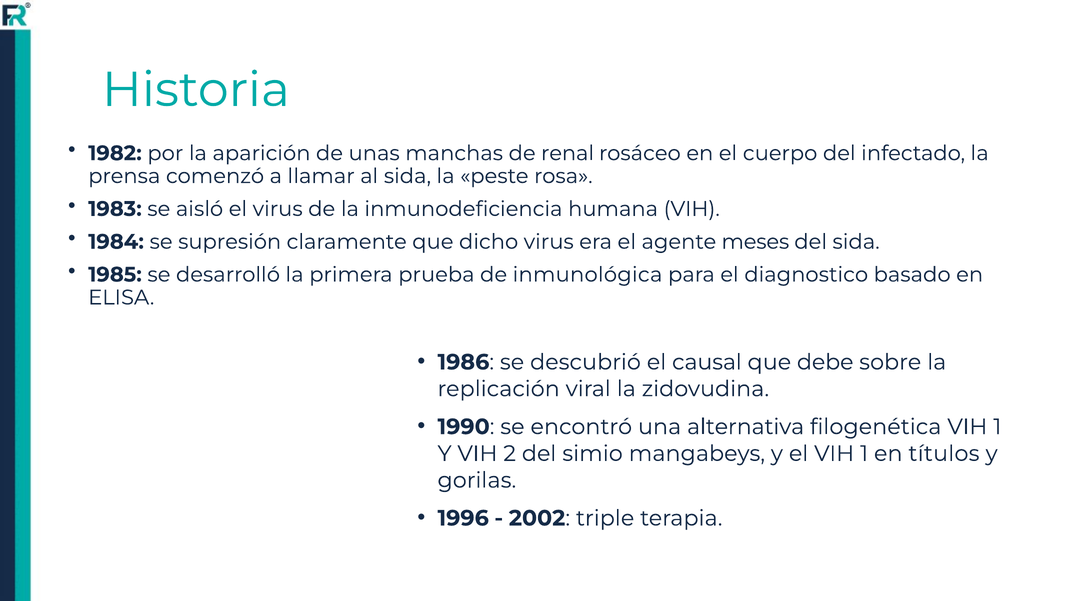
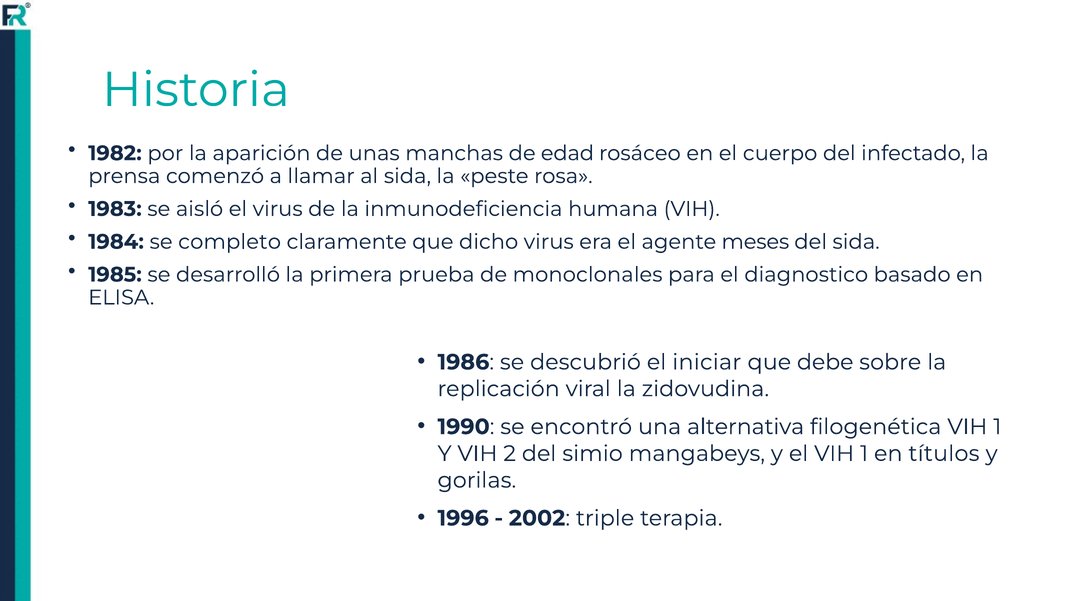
renal: renal -> edad (567, 153)
supresión: supresión -> completo (230, 242)
inmunológica: inmunológica -> monoclonales (588, 275)
causal: causal -> iniciar (707, 362)
